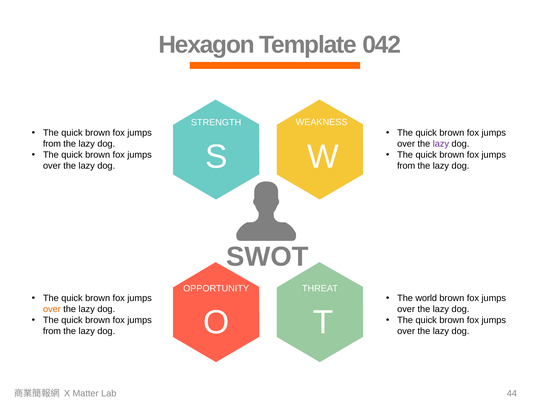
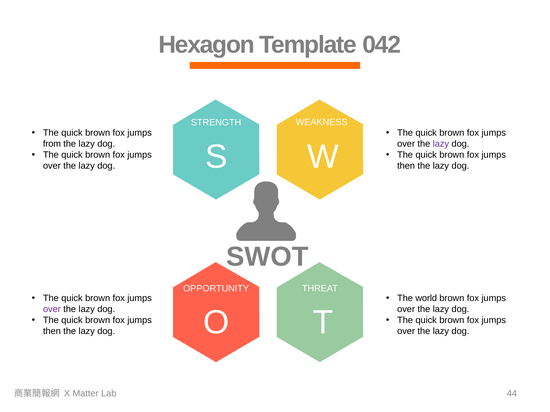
from: from -> then (406, 166)
over colour: orange -> purple (52, 310)
from: from -> then (52, 332)
